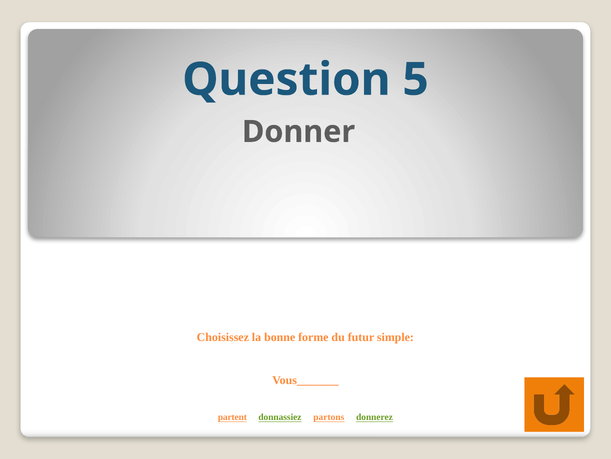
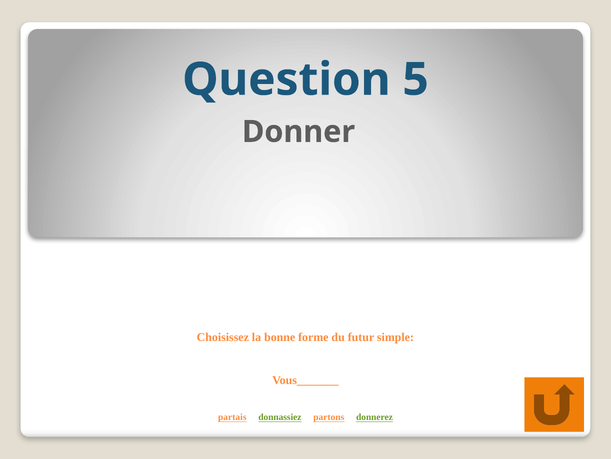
partent: partent -> partais (232, 417)
